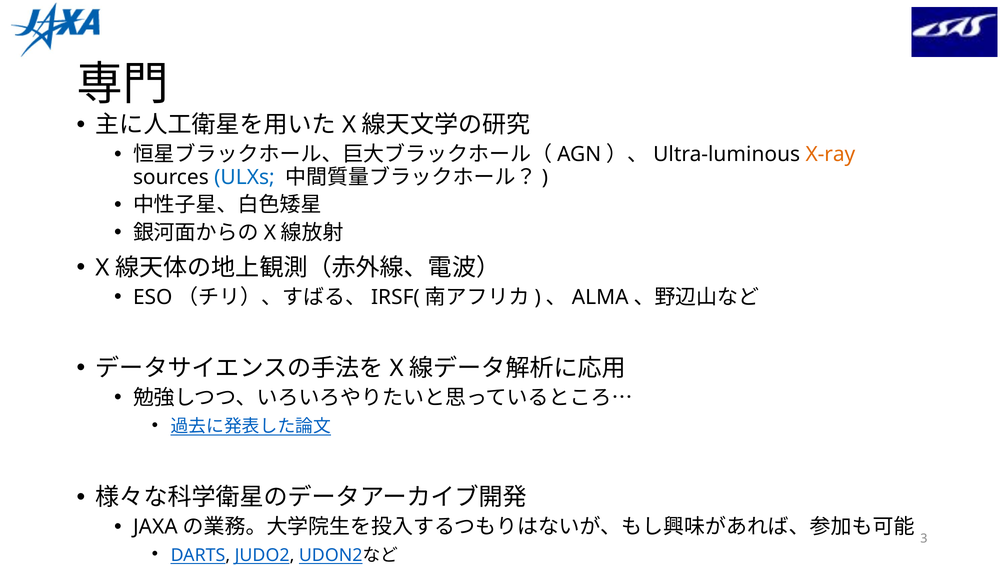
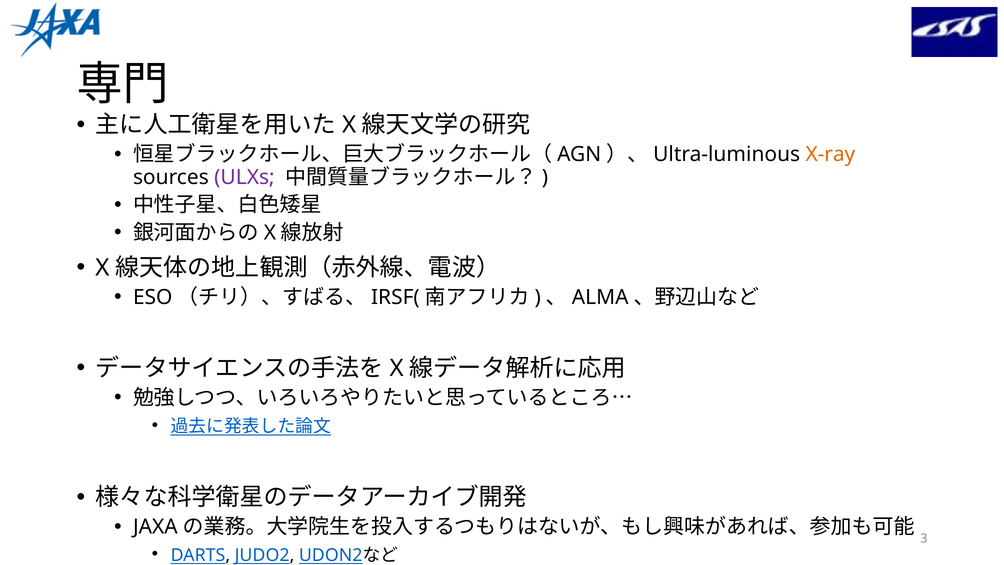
ULXs colour: blue -> purple (244, 177)
